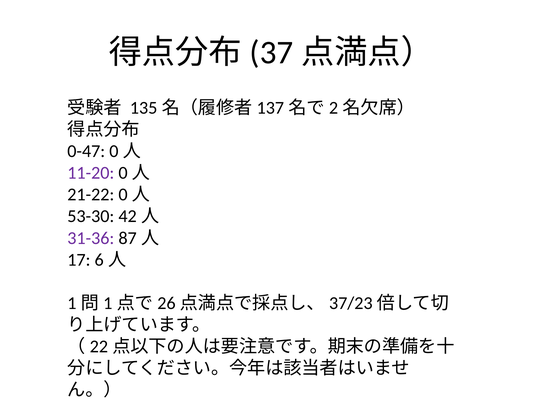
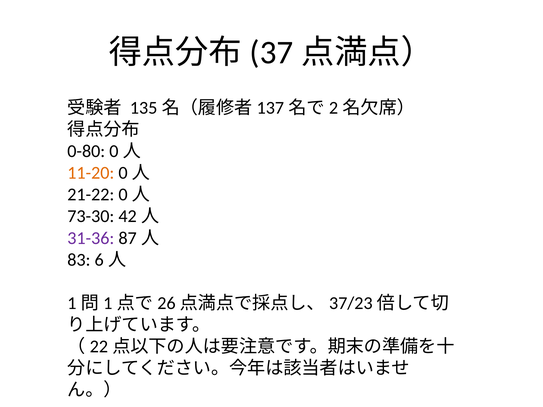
0-47: 0-47 -> 0-80 (86, 151)
11-20 colour: purple -> orange (91, 173)
53-30: 53-30 -> 73-30 (91, 216)
17: 17 -> 83 (79, 260)
